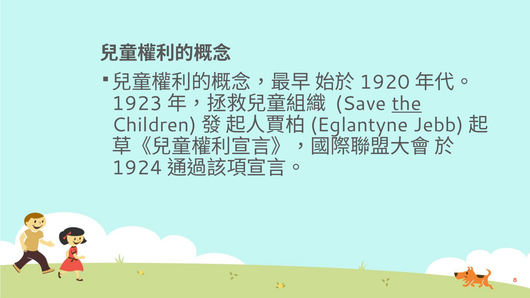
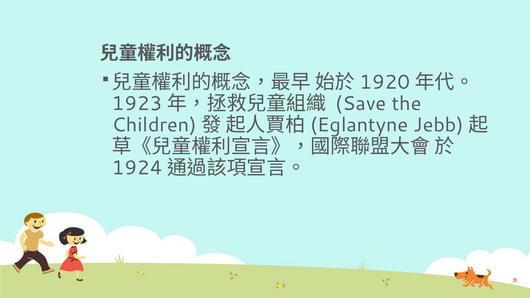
the underline: present -> none (407, 104)
